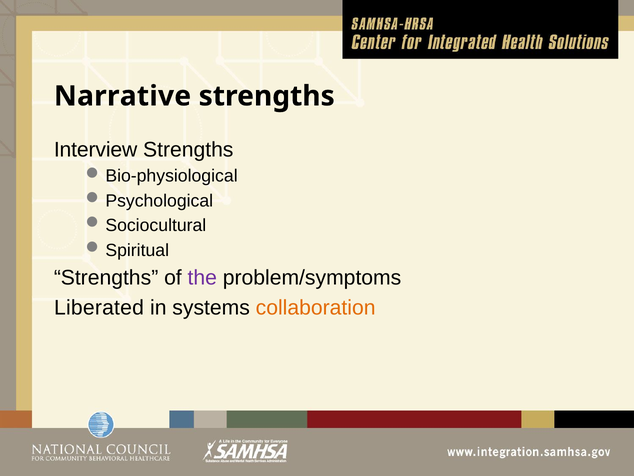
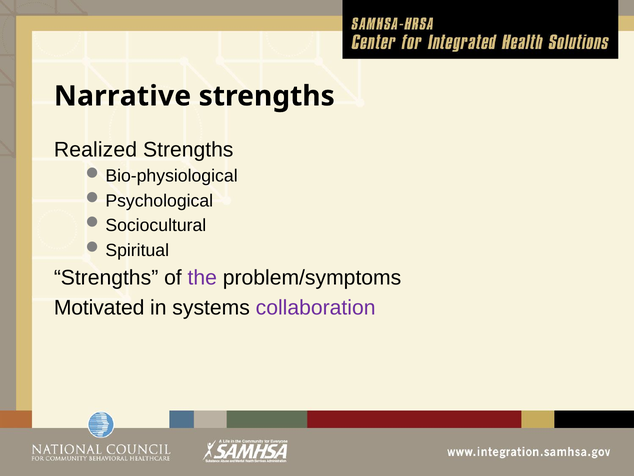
Interview: Interview -> Realized (95, 149)
Liberated: Liberated -> Motivated (99, 307)
collaboration colour: orange -> purple (316, 307)
